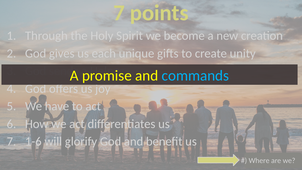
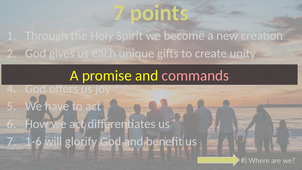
commands colour: light blue -> pink (195, 76)
